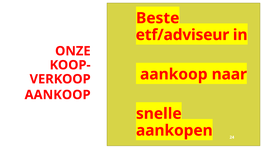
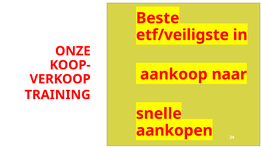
etf/adviseur: etf/adviseur -> etf/veiligste (182, 35)
AANKOOP: AANKOOP -> TRAINING (58, 95)
